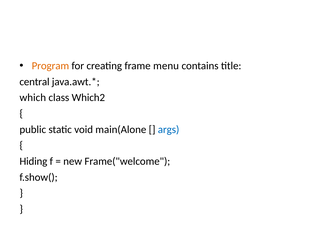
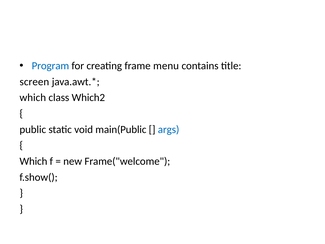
Program colour: orange -> blue (50, 66)
central: central -> screen (34, 82)
main(Alone: main(Alone -> main(Public (121, 129)
Hiding: Hiding -> Which (33, 161)
